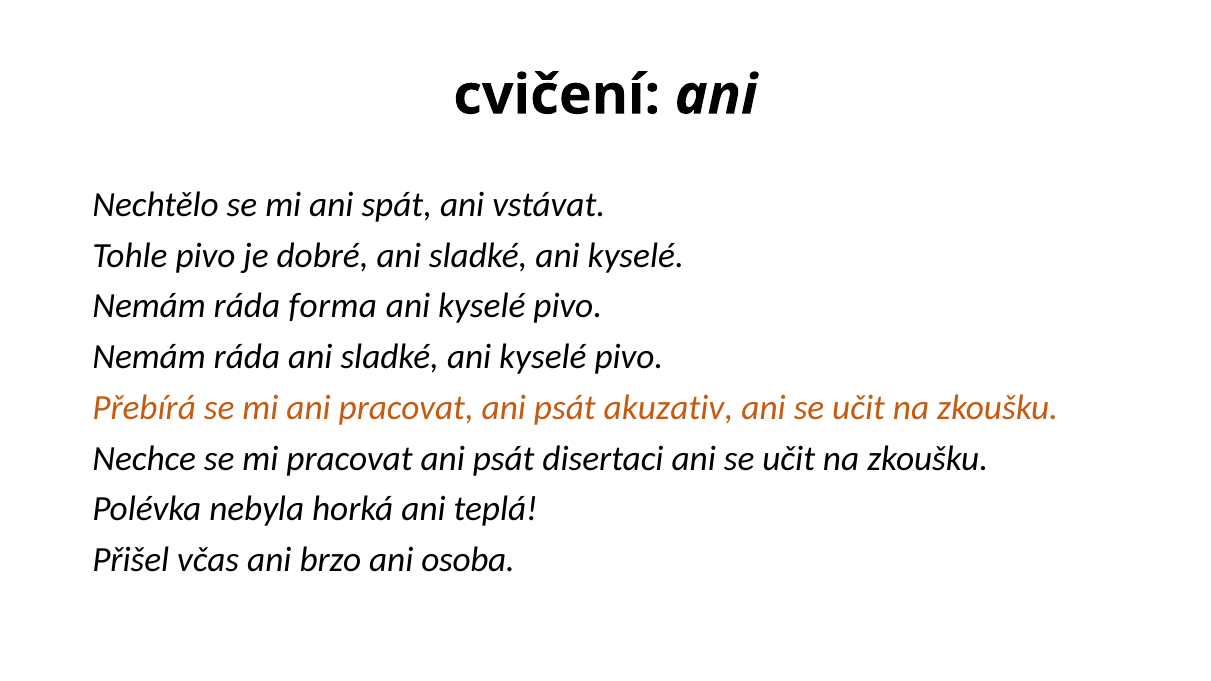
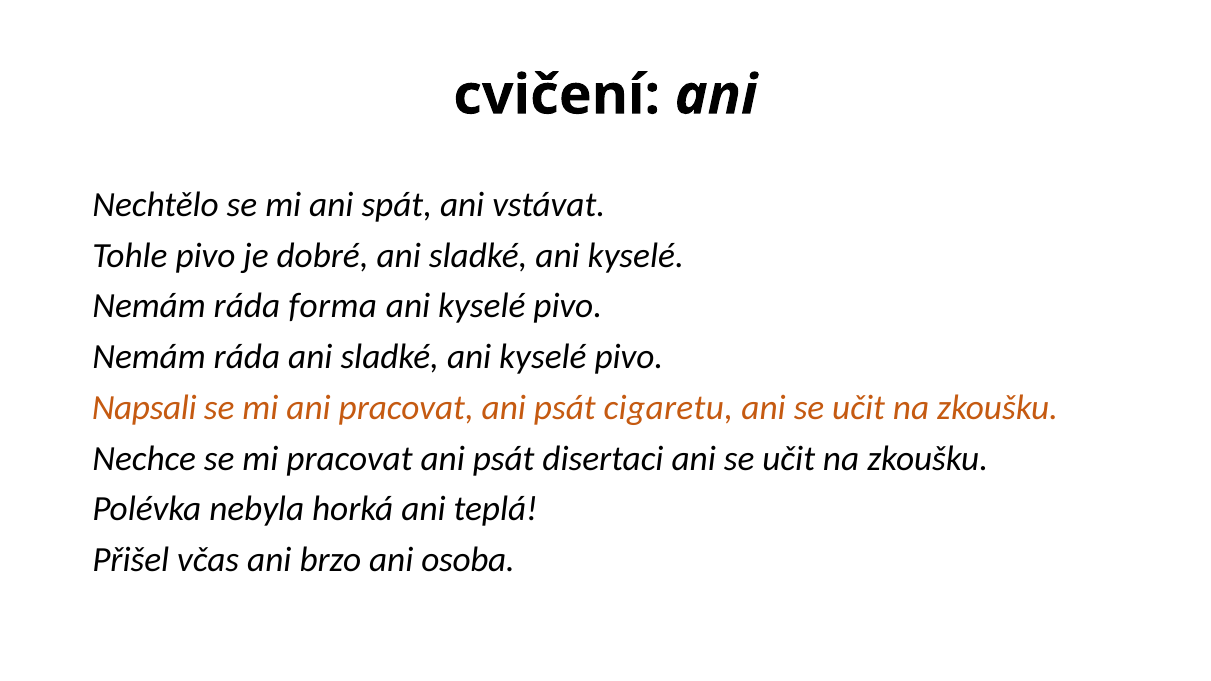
Přebírá: Přebírá -> Napsali (144, 408)
akuzativ: akuzativ -> cigaretu (668, 408)
